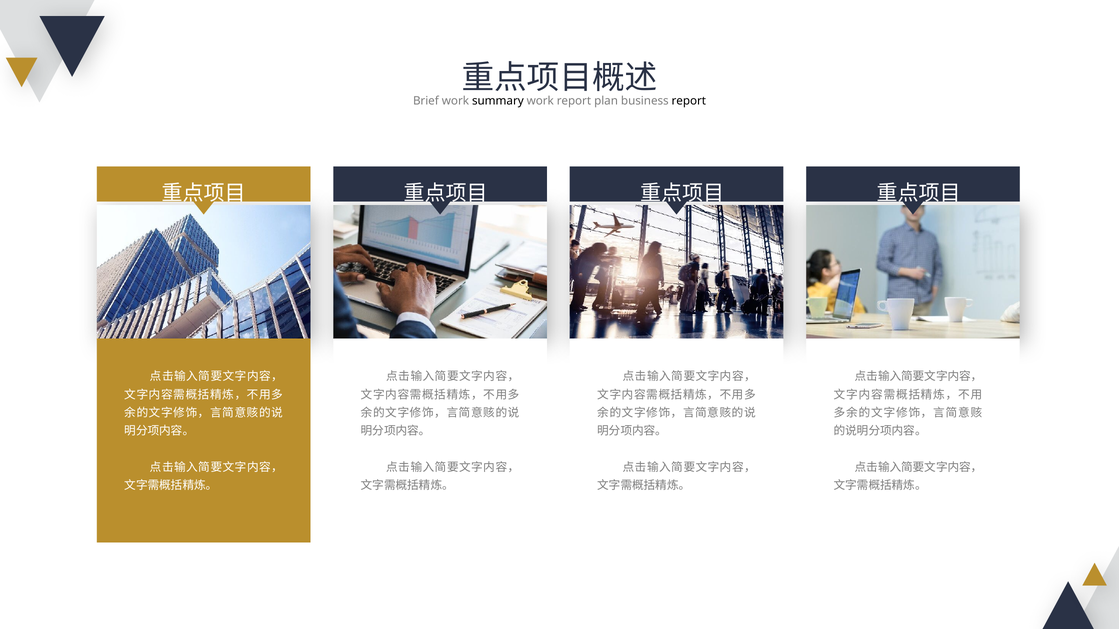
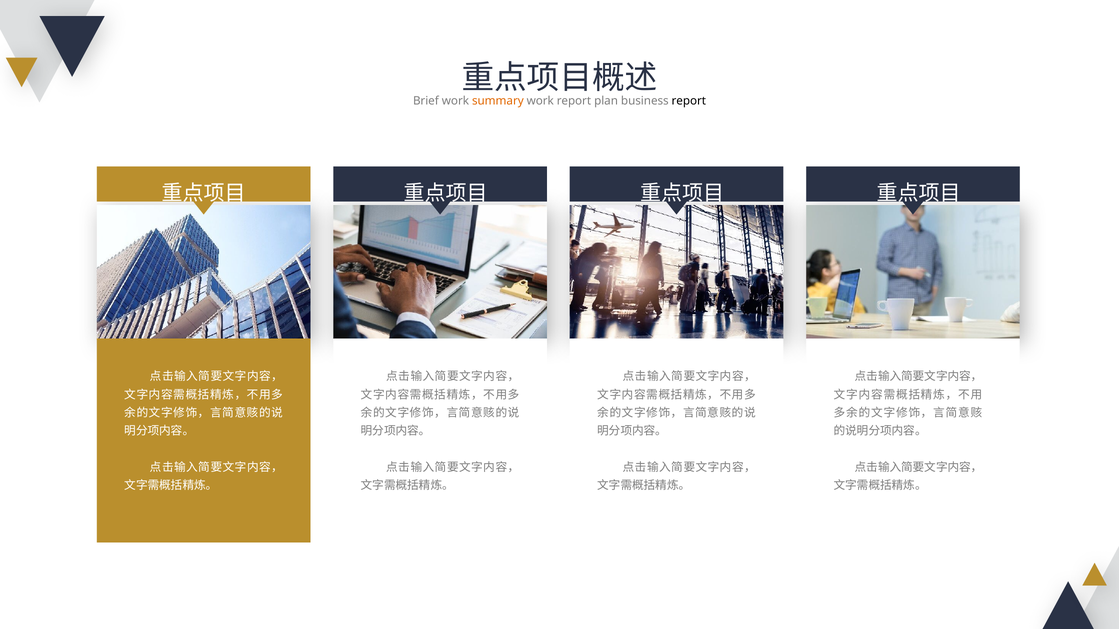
summary colour: black -> orange (498, 101)
